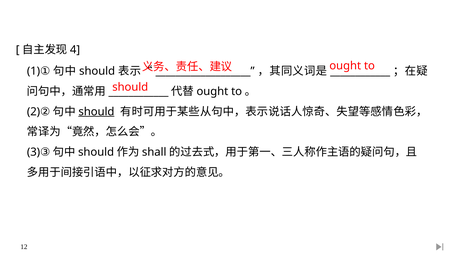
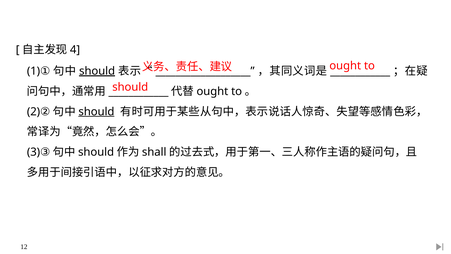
should underline: none -> present (97, 71)
